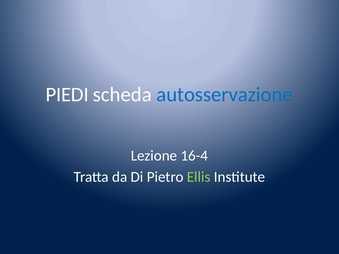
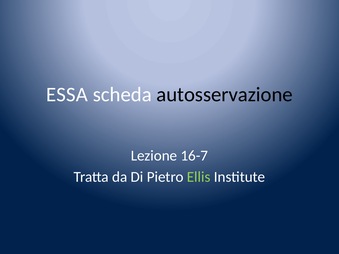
PIEDI: PIEDI -> ESSA (67, 95)
autosservazione colour: blue -> black (225, 95)
16-4: 16-4 -> 16-7 (194, 156)
